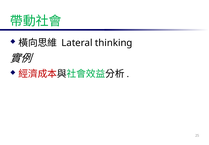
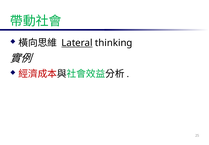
Lateral underline: none -> present (77, 43)
